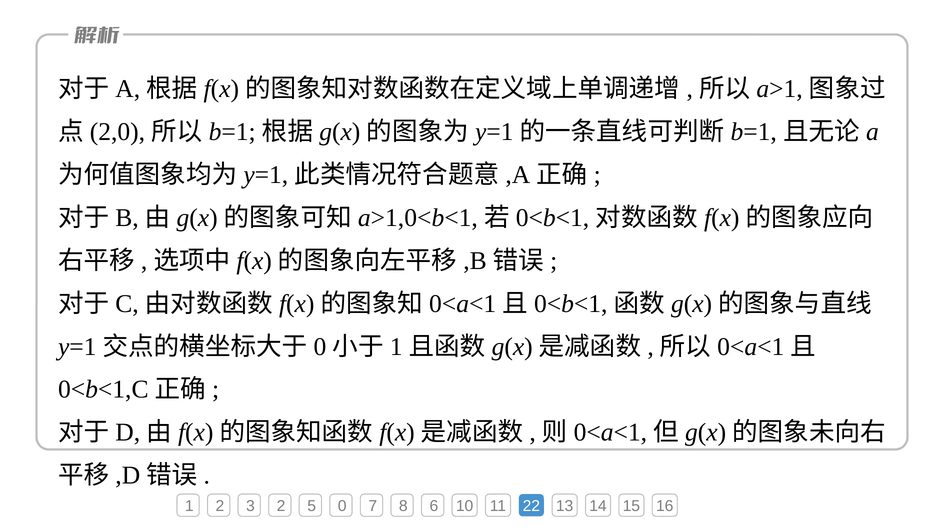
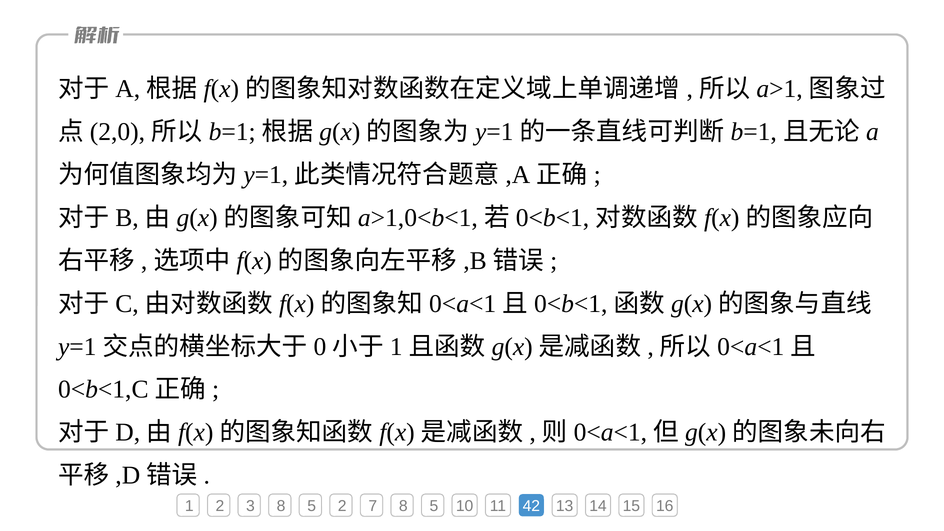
3 2: 2 -> 8 (281, 506)
5 0: 0 -> 2 (342, 506)
7 8 6: 6 -> 5 (434, 506)
22: 22 -> 42 (531, 506)
